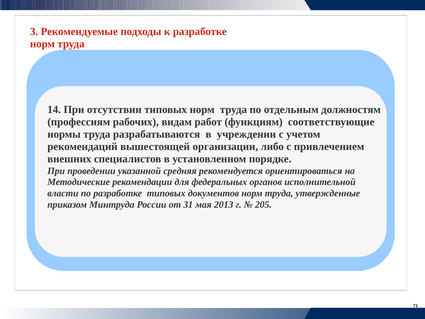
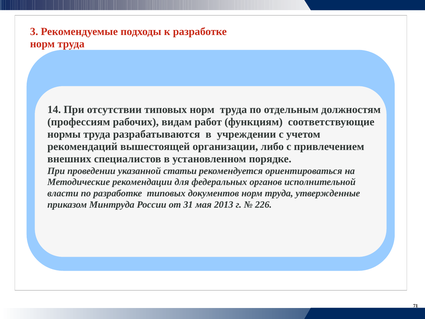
средняя: средняя -> статьи (180, 171)
205: 205 -> 226 (263, 204)
